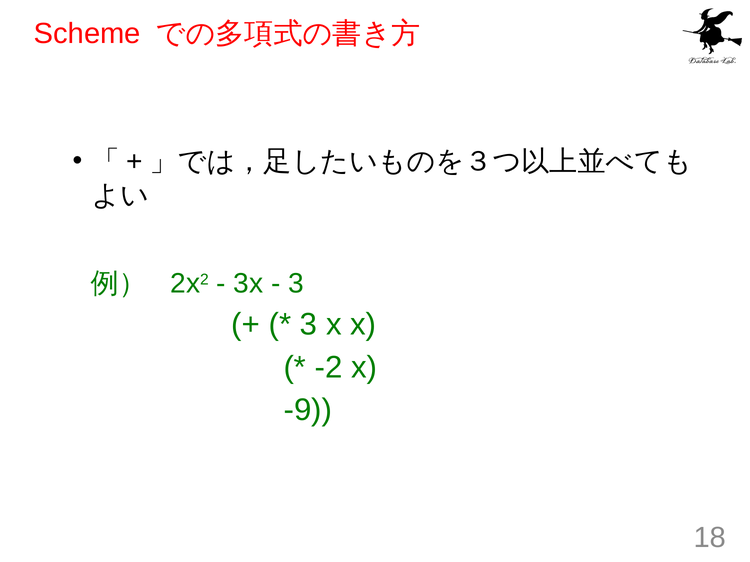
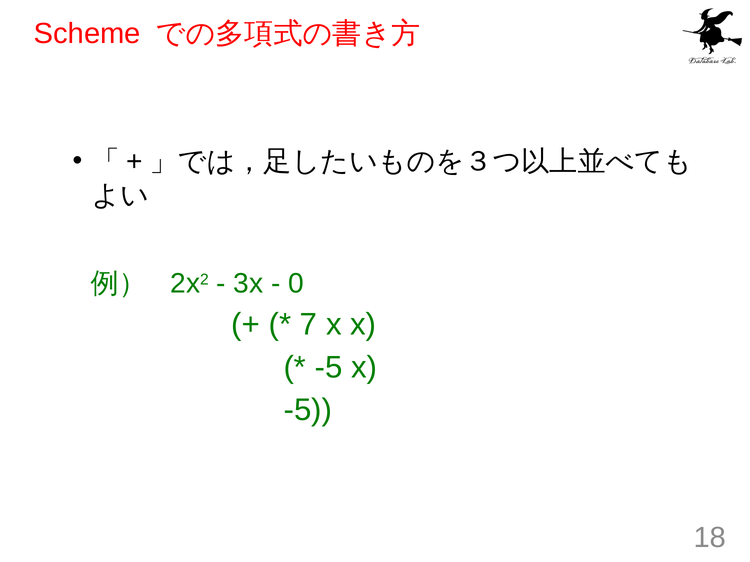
3: 3 -> 0 (296, 284)
3: 3 -> 7 (309, 325)
-2: -2 -> -5 (329, 368)
-9: -9 -> -5 (308, 410)
